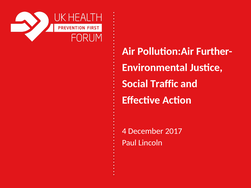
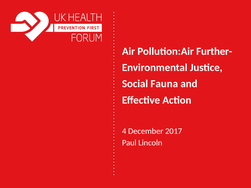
Traffic: Traffic -> Fauna (164, 84)
